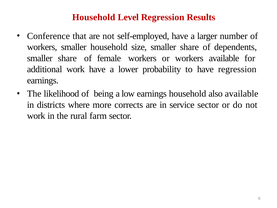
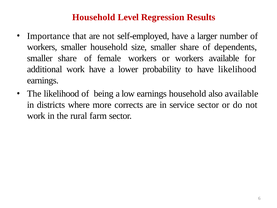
Conference: Conference -> Importance (48, 36)
have regression: regression -> likelihood (237, 69)
